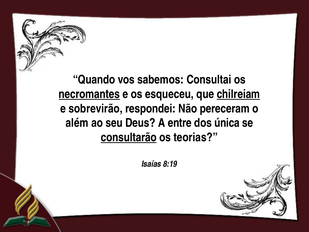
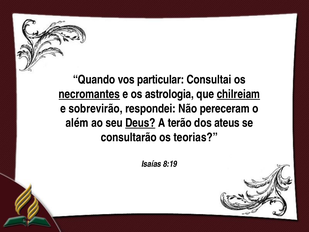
sabemos: sabemos -> particular (161, 80)
esqueceu: esqueceu -> astrologia (169, 94)
Deus underline: none -> present (140, 123)
entre: entre -> terão (180, 123)
única: única -> ateus (227, 123)
consultarão underline: present -> none (129, 137)
